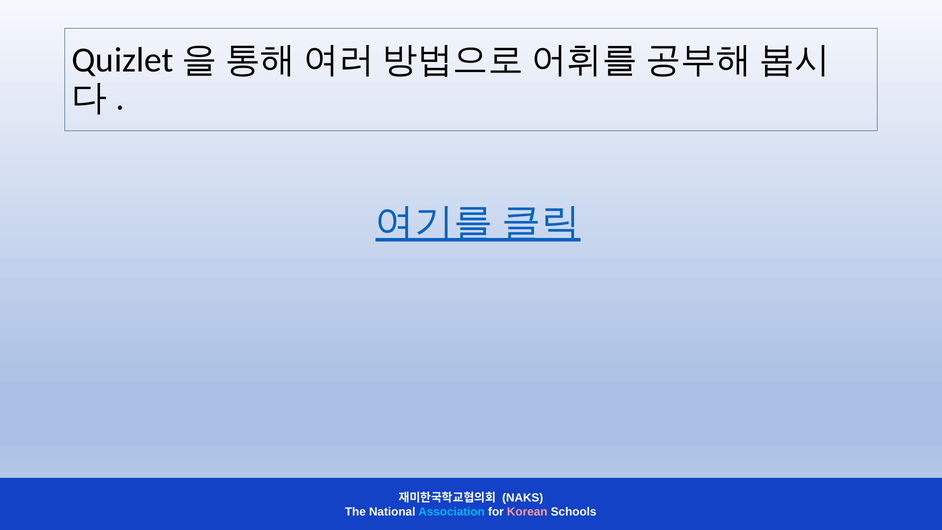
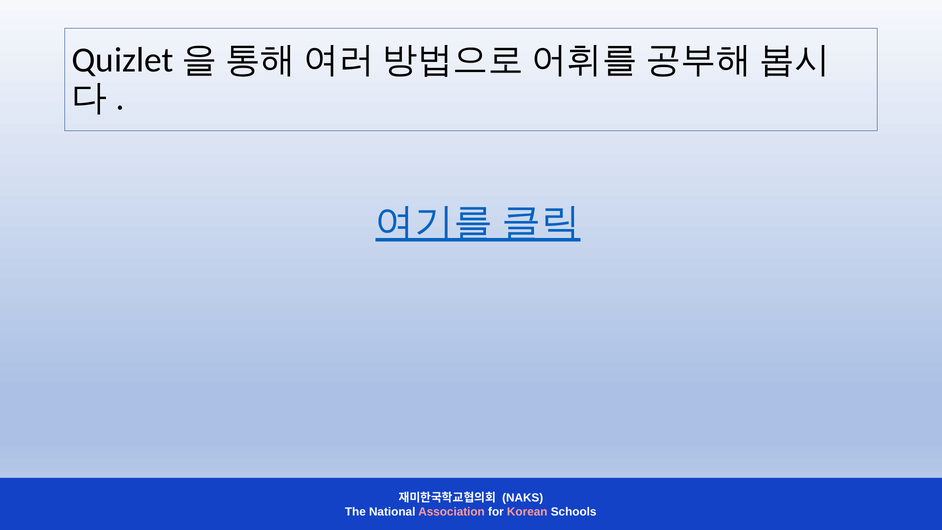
Association colour: light blue -> pink (452, 512)
